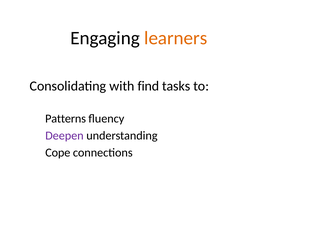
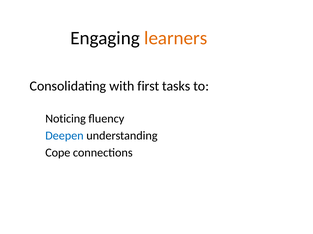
find: find -> first (148, 86)
Patterns: Patterns -> Noticing (66, 119)
Deepen colour: purple -> blue (64, 136)
